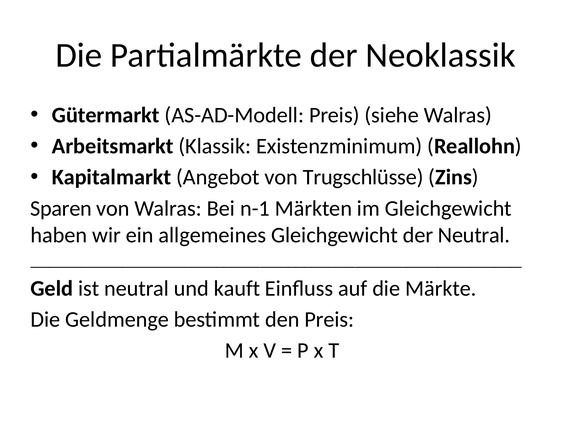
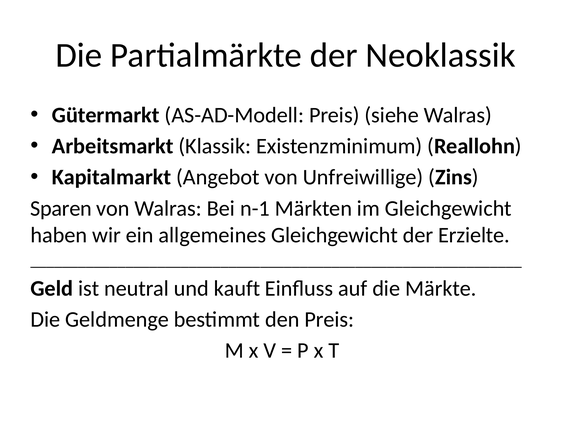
Trugschlüsse: Trugschlüsse -> Unfreiwillige (363, 177)
der Neutral: Neutral -> Erzielte (474, 235)
